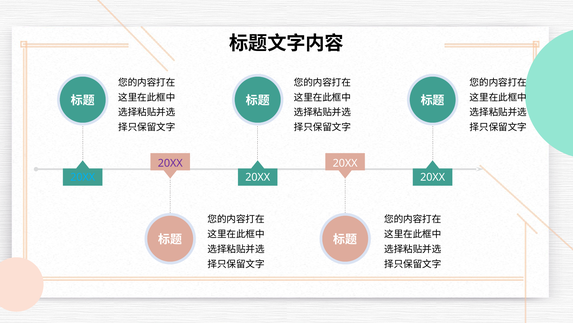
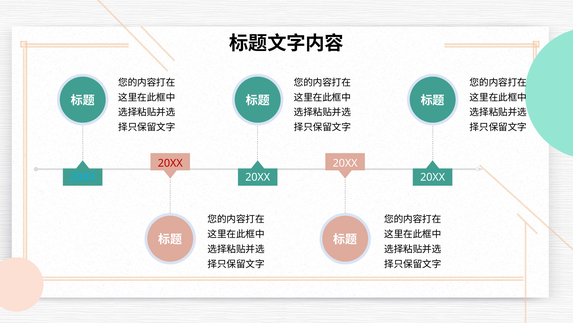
20XX colour: purple -> red (170, 163)
